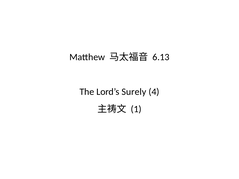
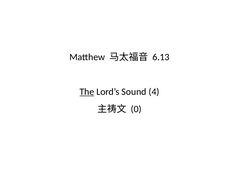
The underline: none -> present (87, 92)
Surely: Surely -> Sound (134, 92)
1: 1 -> 0 (136, 109)
